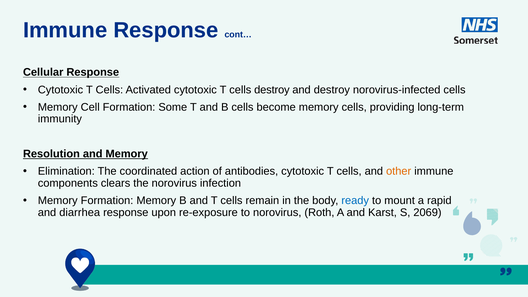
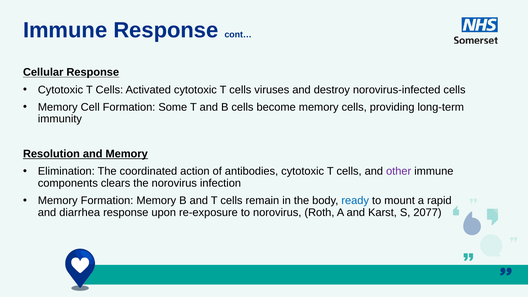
cells destroy: destroy -> viruses (272, 90)
other colour: orange -> purple (399, 171)
2069: 2069 -> 2077 (427, 212)
